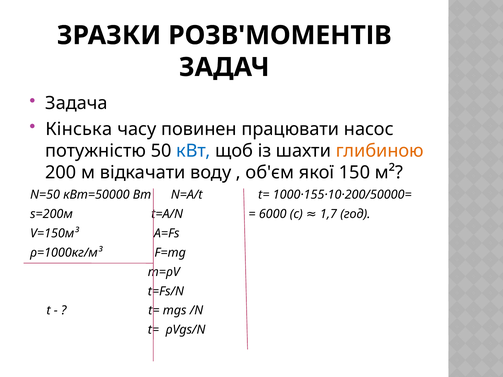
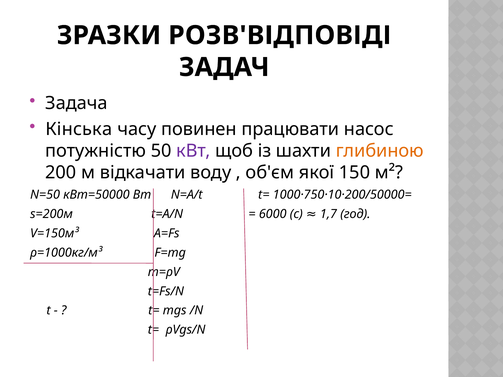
РОЗВ'МОМЕНТІВ: РОЗВ'МОМЕНТІВ -> РОЗВ'ВІДПОВІДІ (280, 35)
кВт colour: blue -> purple (193, 151)
1000·155·10·200/50000=: 1000·155·10·200/50000= -> 1000·750·10·200/50000= (342, 195)
